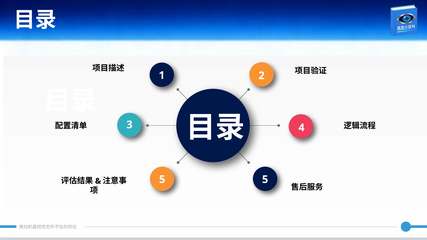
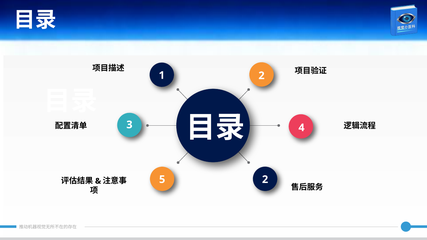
5 5: 5 -> 2 (265, 180)
